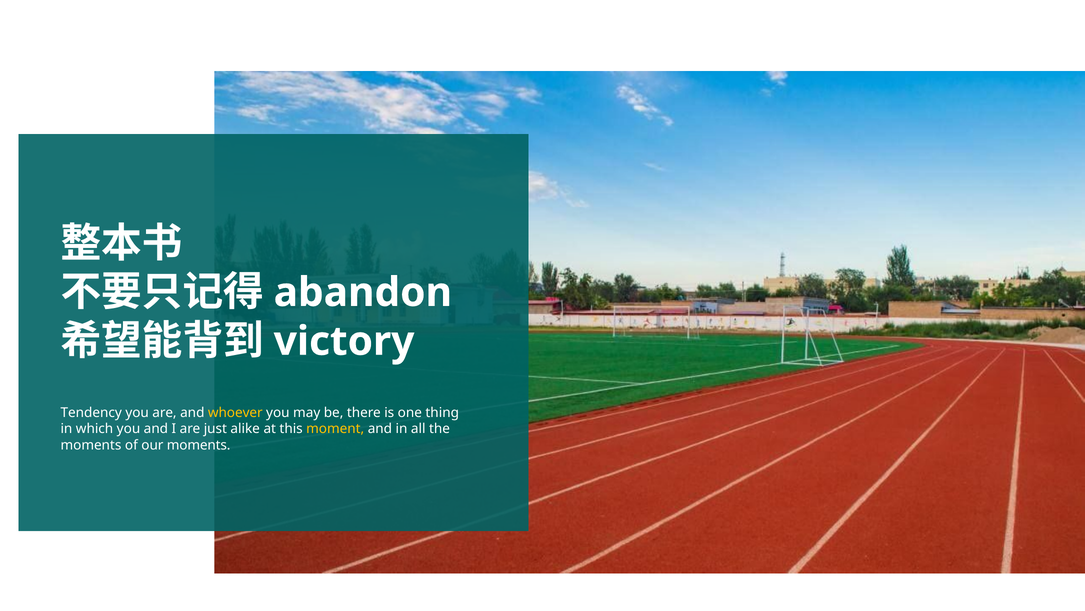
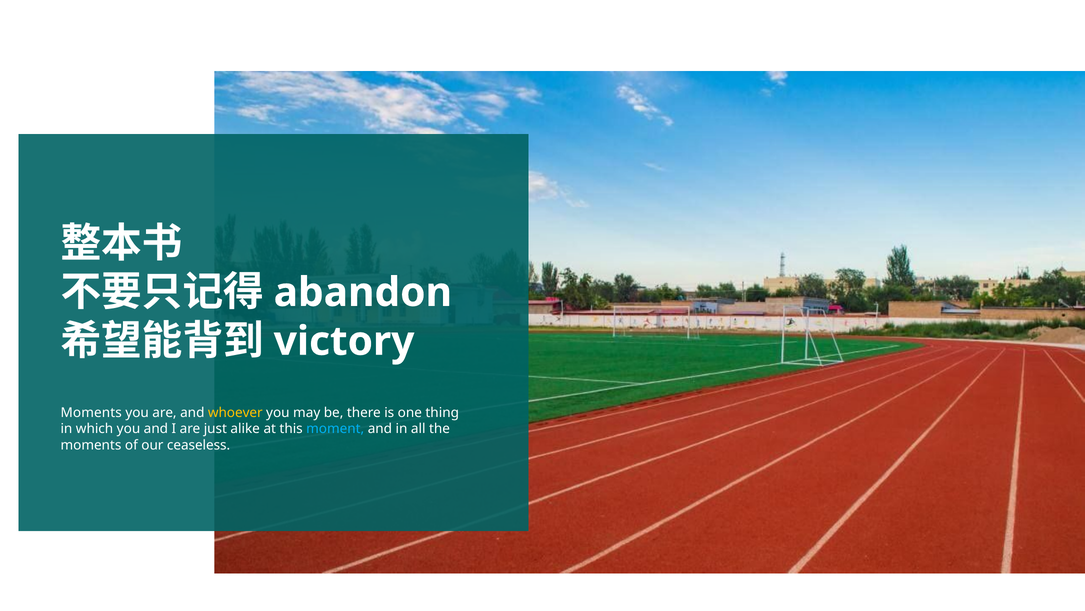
Tendency: Tendency -> Moments (91, 412)
moment colour: yellow -> light blue (335, 428)
our moments: moments -> ceaseless (199, 445)
